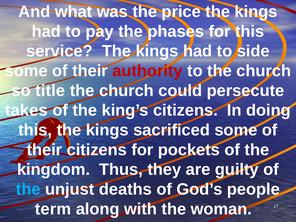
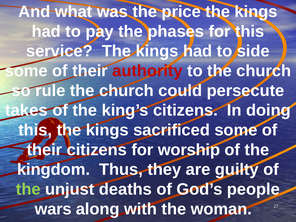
title: title -> rule (50, 91)
pockets: pockets -> worship (189, 150)
the colour: light blue -> light green (28, 189)
term: term -> wars (53, 209)
